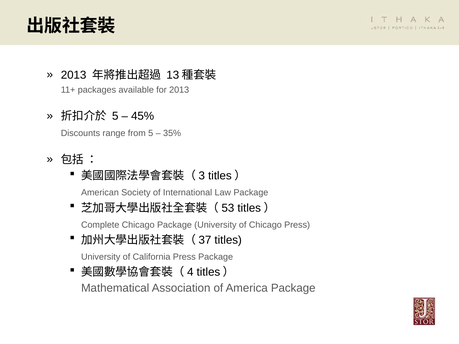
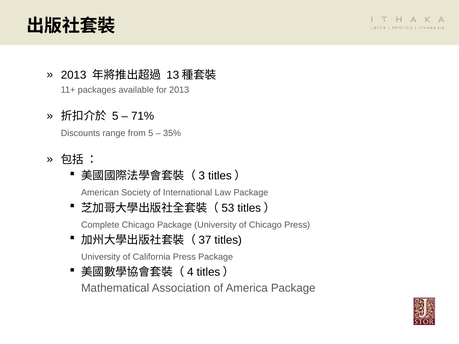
45%: 45% -> 71% (143, 116)
